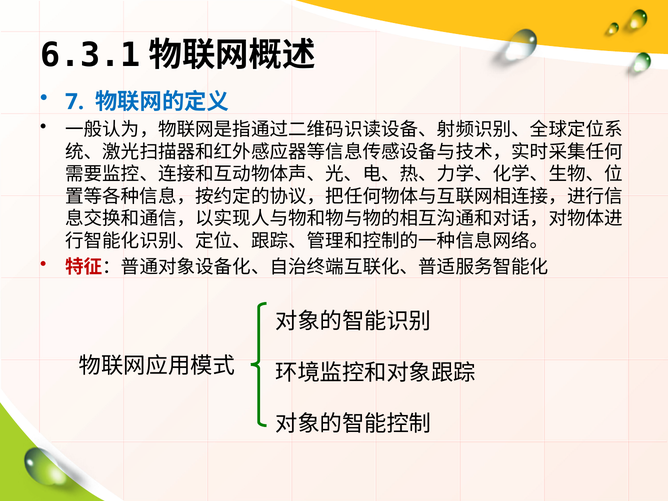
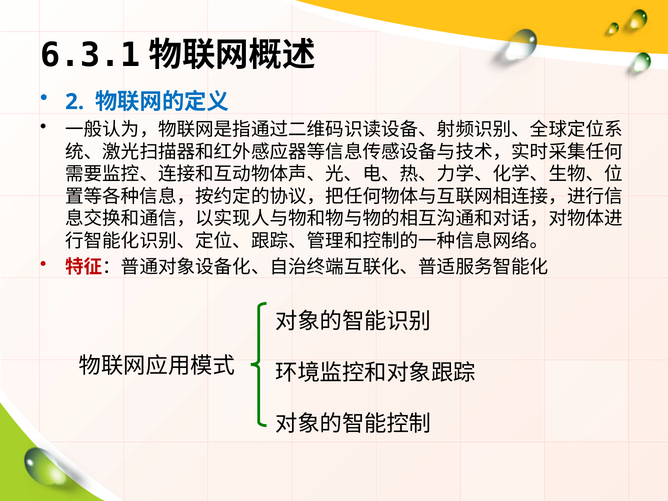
7: 7 -> 2 (75, 102)
